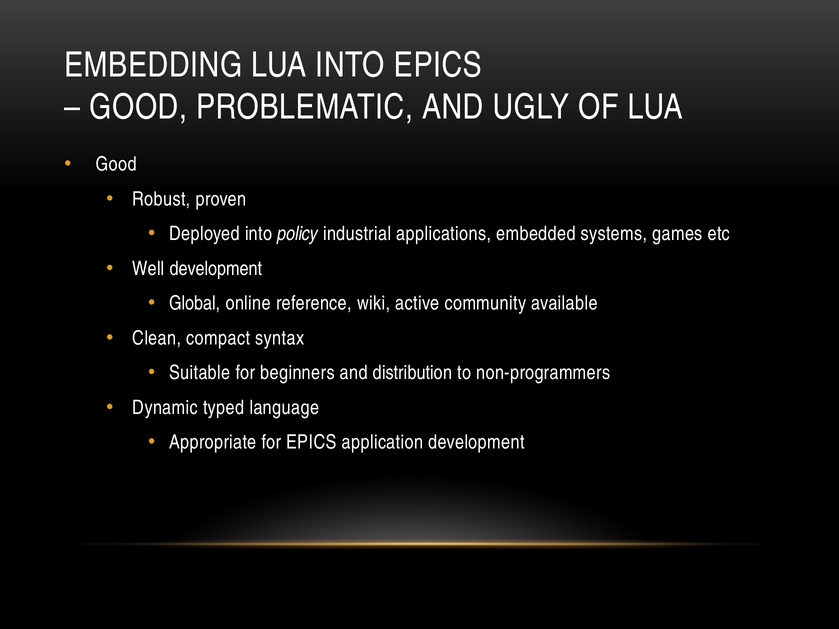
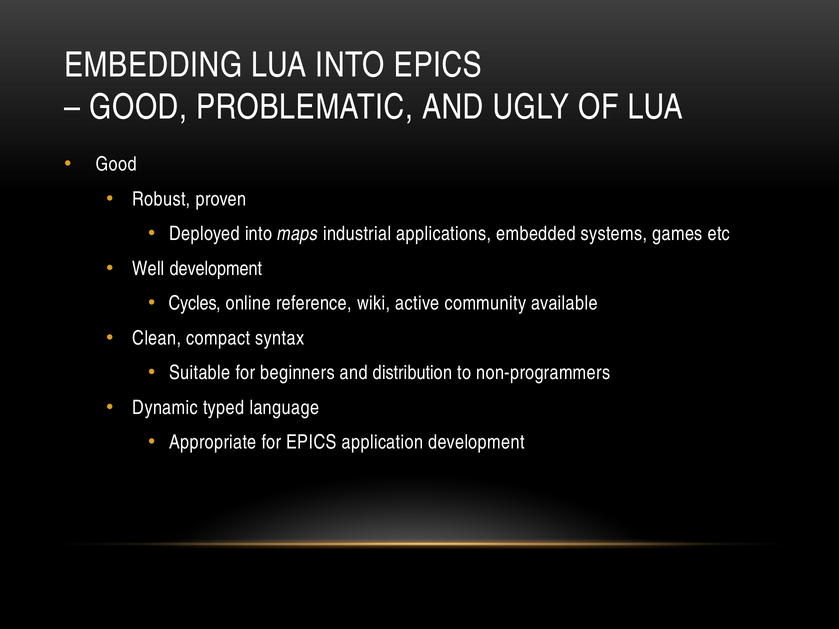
policy: policy -> maps (298, 234)
Global: Global -> Cycles (195, 303)
